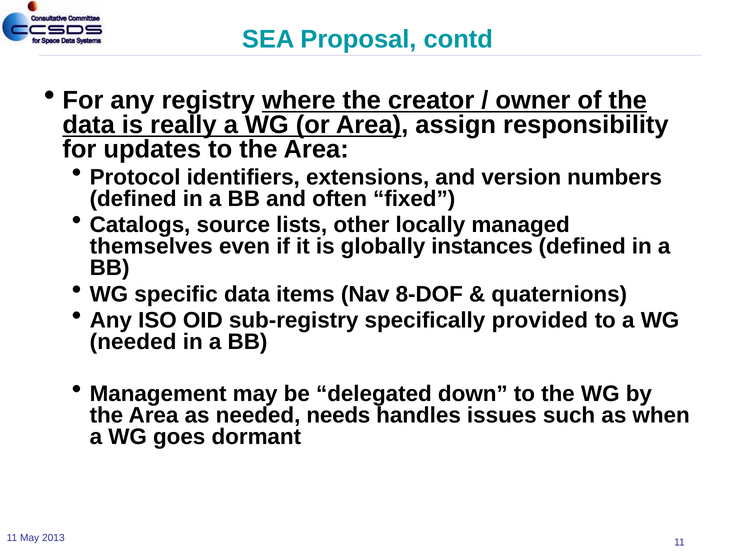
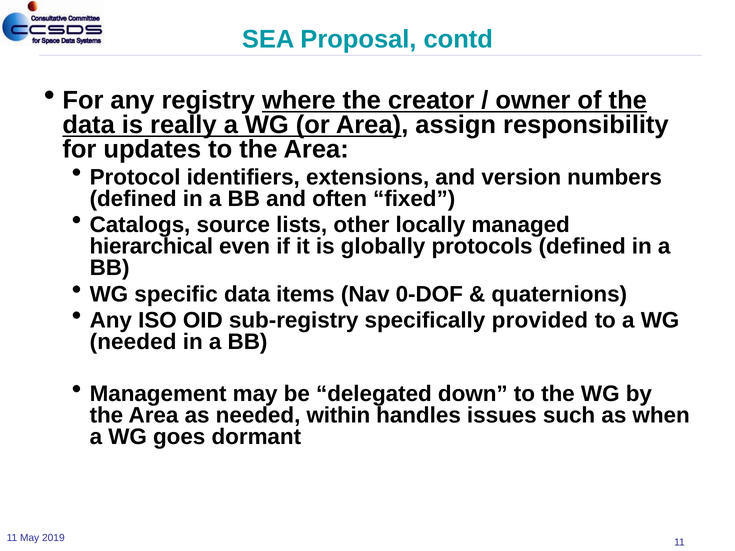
themselves: themselves -> hierarchical (151, 247)
instances: instances -> protocols (482, 247)
8-DOF: 8-DOF -> 0-DOF (429, 294)
needs: needs -> within (338, 416)
2013: 2013 -> 2019 (53, 538)
